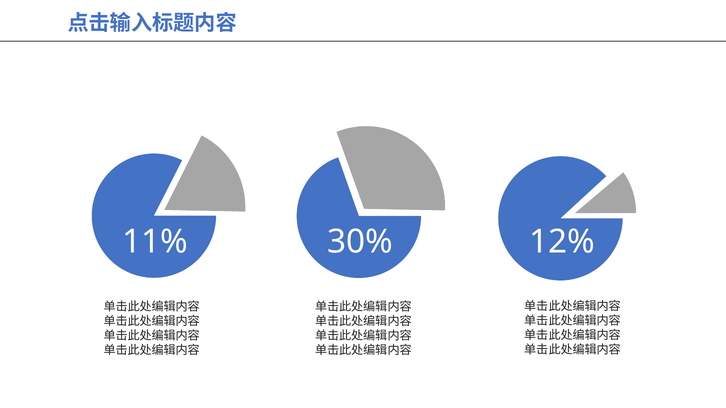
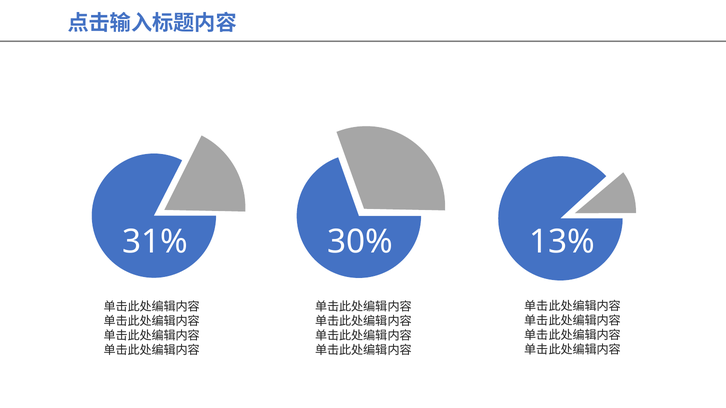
11%: 11% -> 31% (155, 242)
12%: 12% -> 13% (562, 242)
